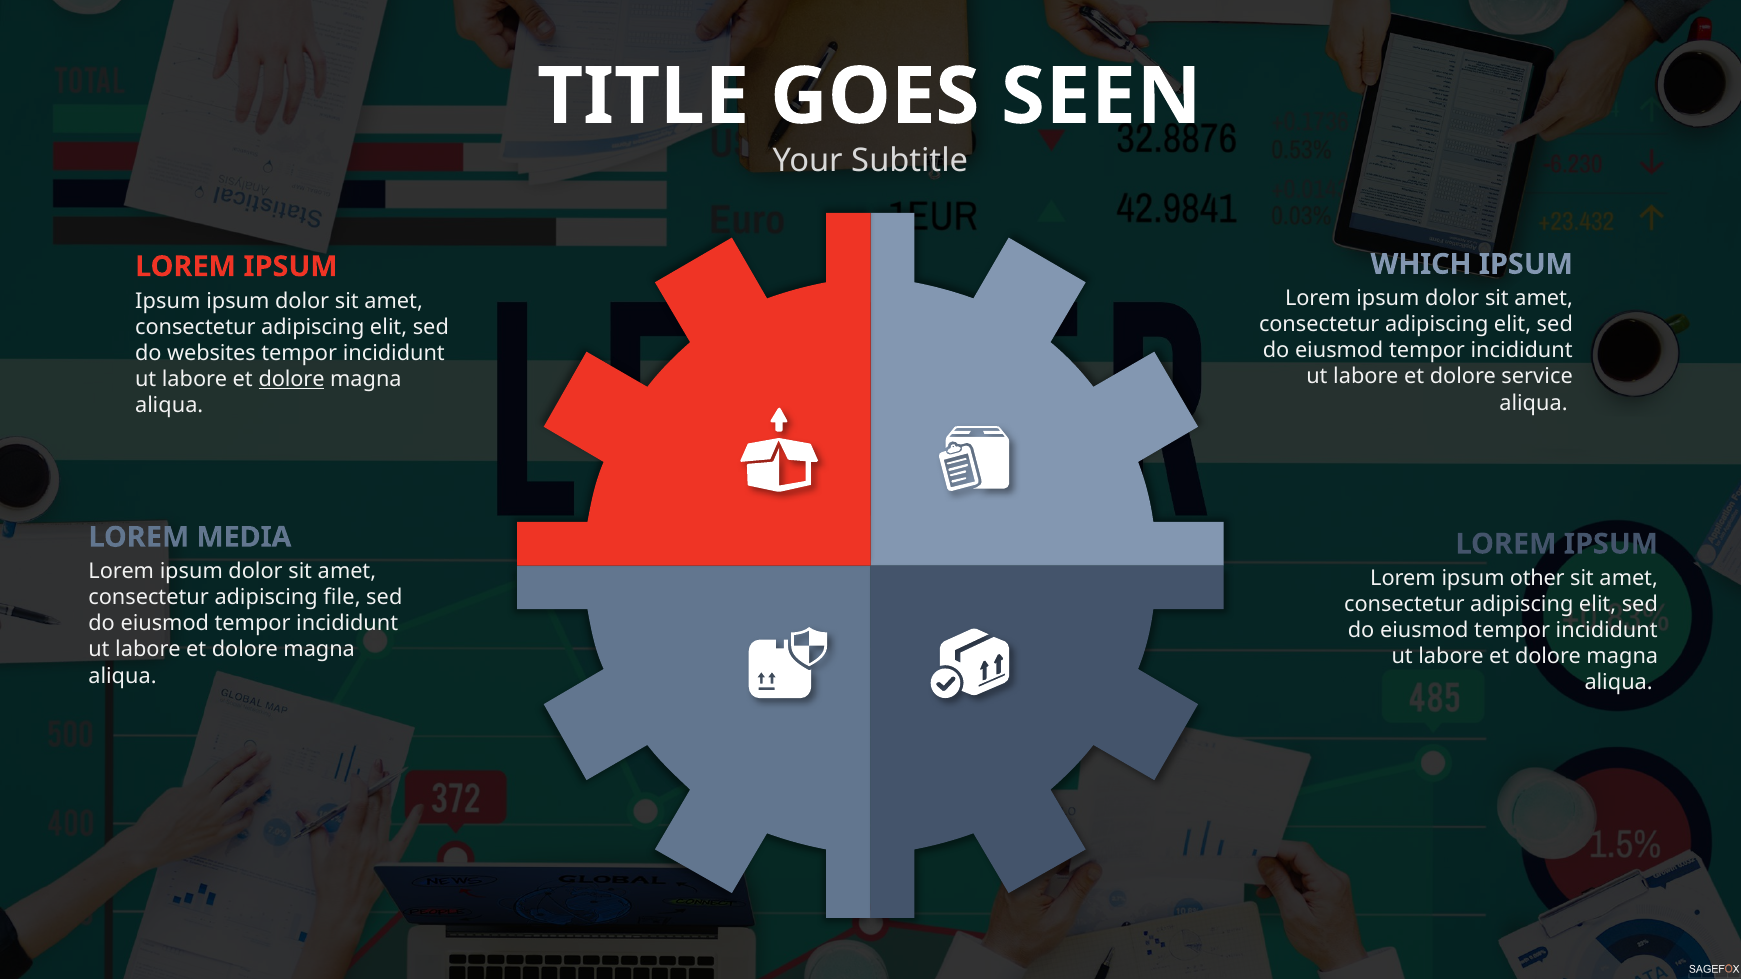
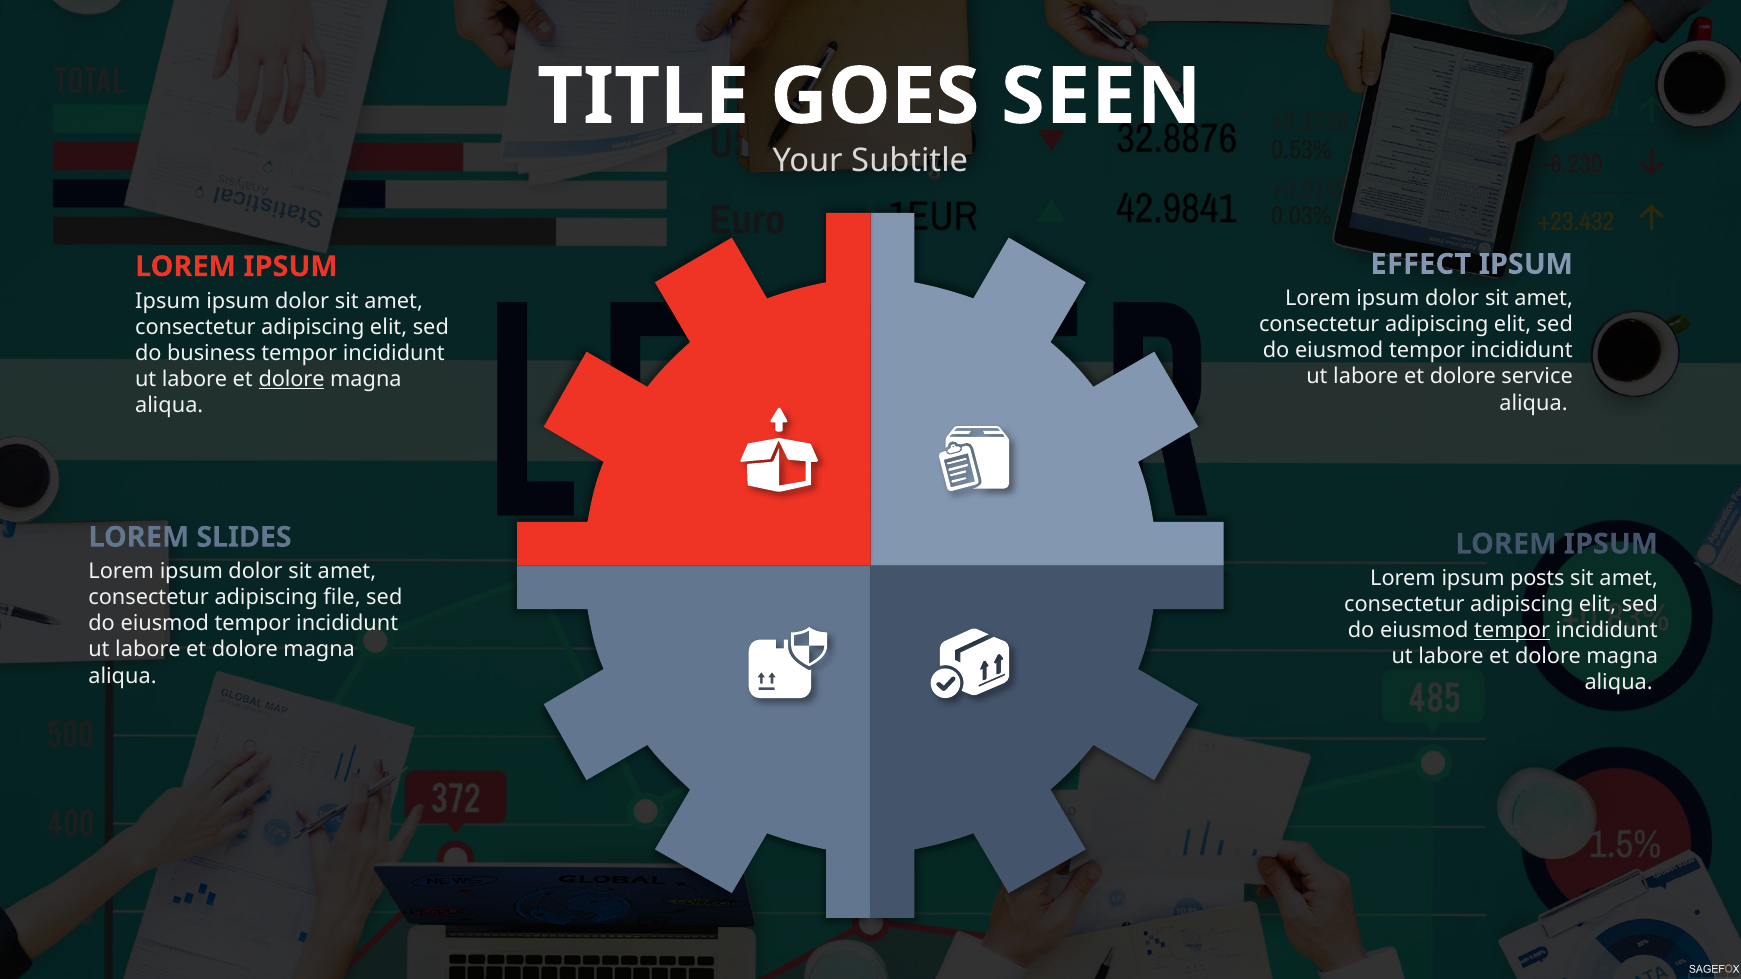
WHICH: WHICH -> EFFECT (1421, 264)
websites: websites -> business (211, 353)
MEDIA: MEDIA -> SLIDES (244, 537)
other: other -> posts (1537, 578)
tempor underline: none -> present (1512, 631)
